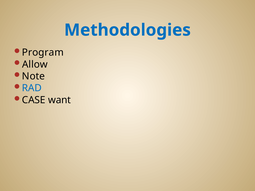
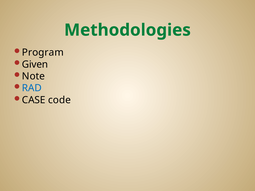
Methodologies colour: blue -> green (127, 30)
Allow: Allow -> Given (35, 64)
want: want -> code (59, 100)
